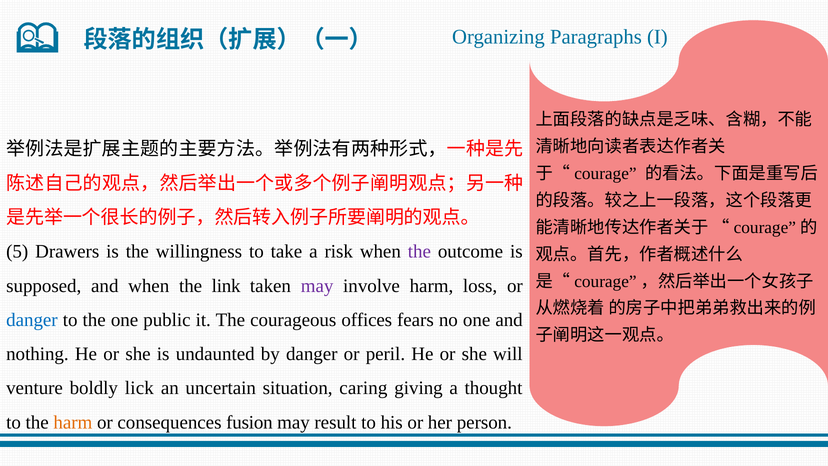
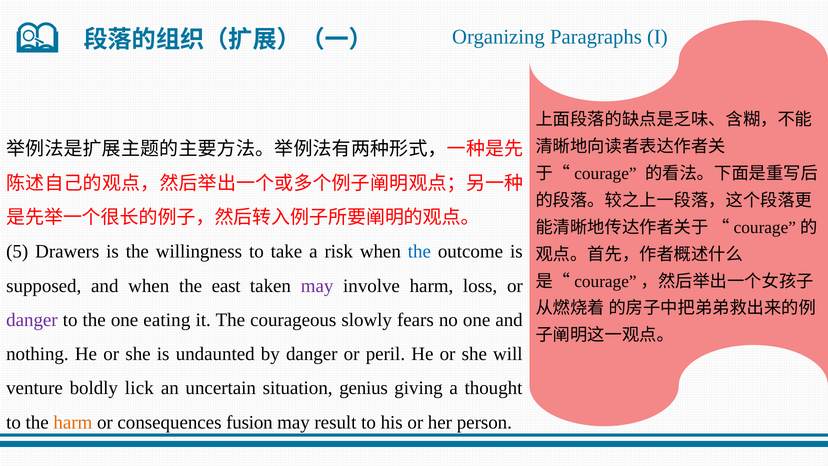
the colour: purple -> blue (419, 251)
link: link -> east (226, 286)
danger colour: blue -> purple (32, 320)
public: public -> eating (167, 320)
offices: offices -> slowly (367, 320)
caring: caring -> genius (364, 388)
